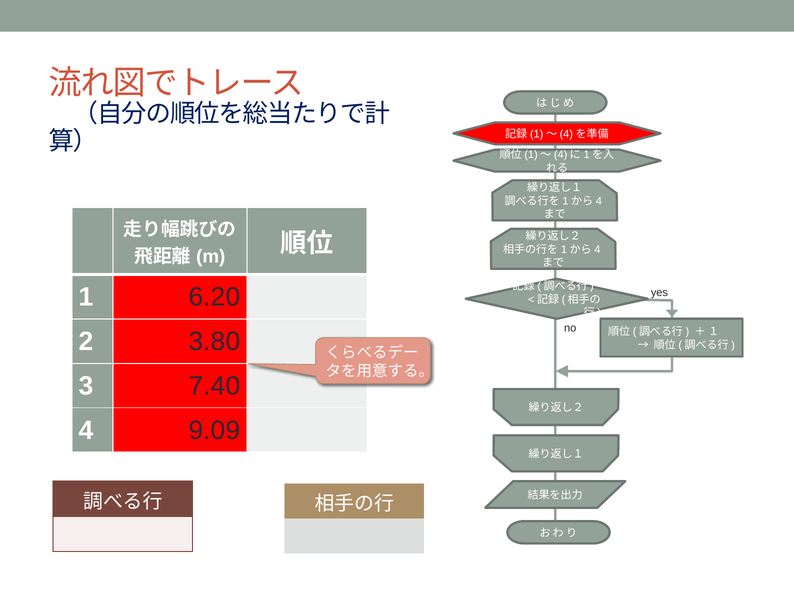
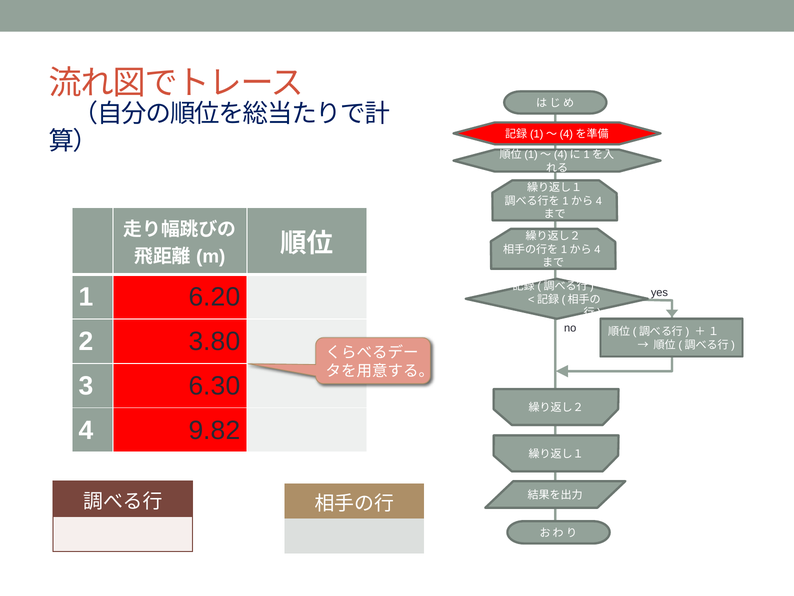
7.40: 7.40 -> 6.30 (214, 386)
9.09: 9.09 -> 9.82 (214, 430)
